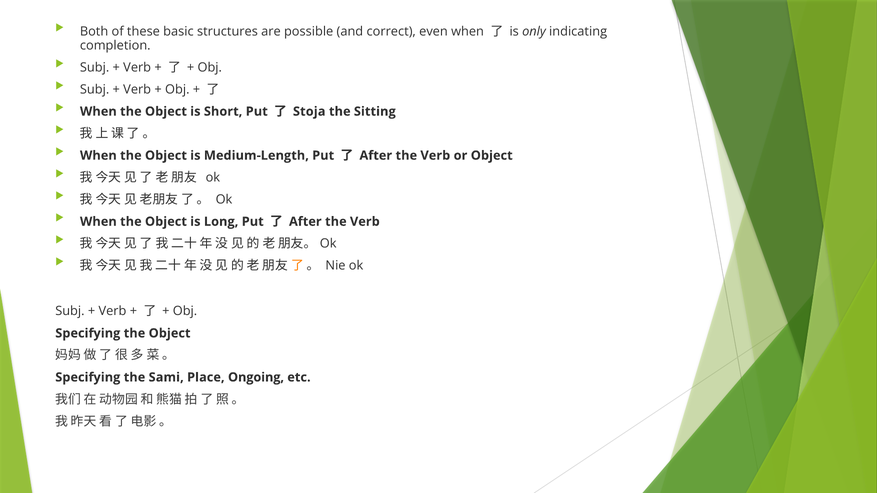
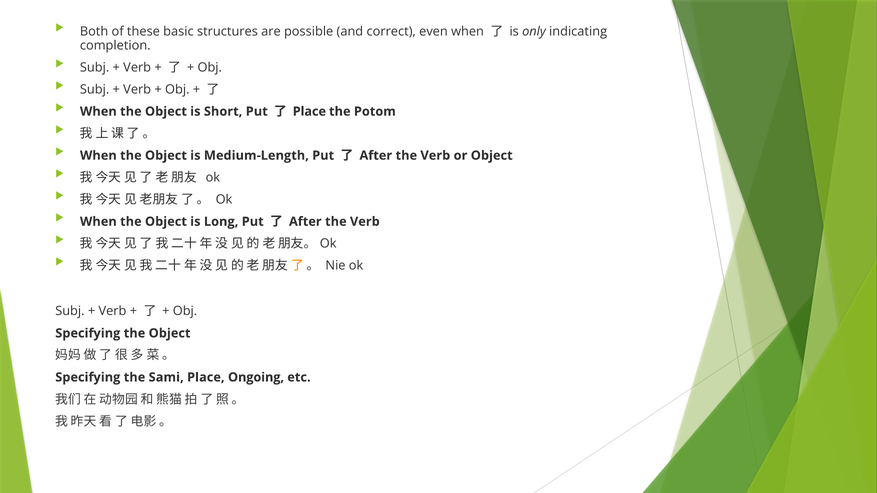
Stoja: Stoja -> Place (309, 112)
Sitting: Sitting -> Potom (375, 112)
